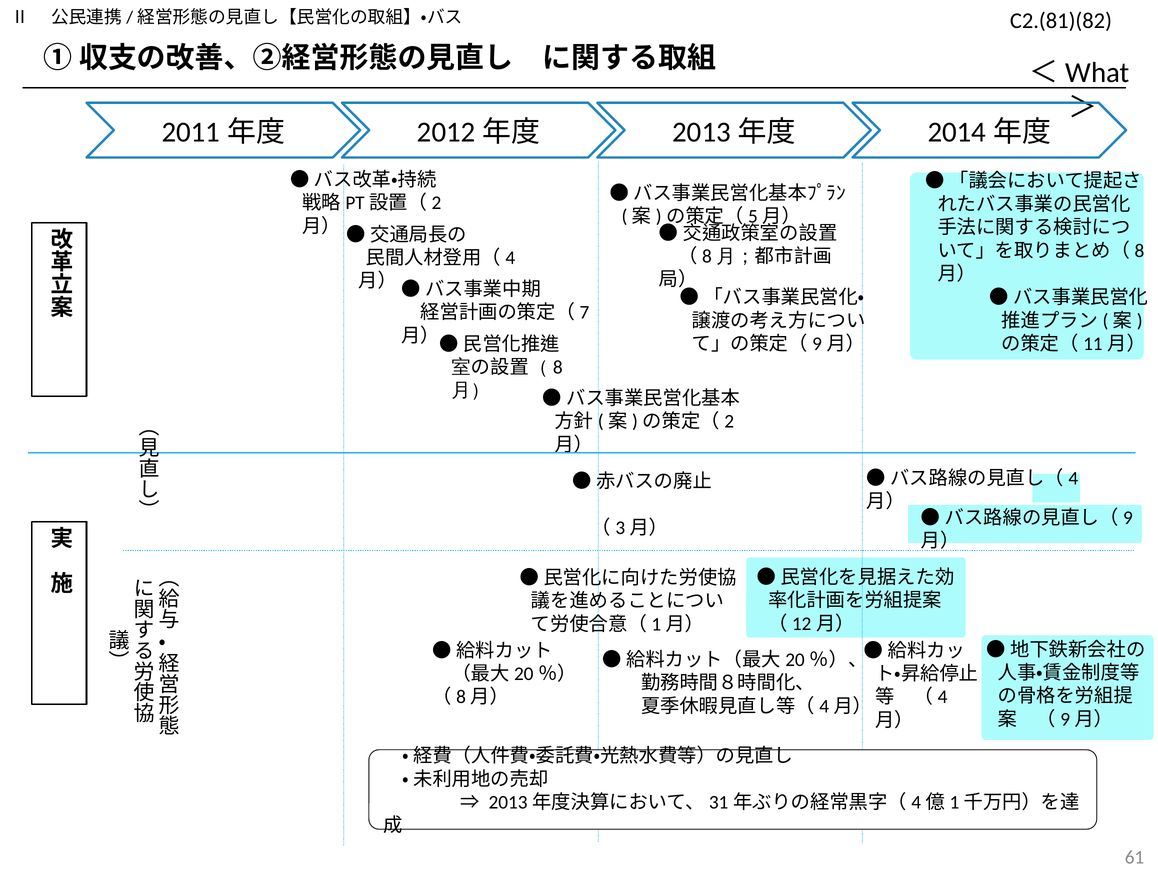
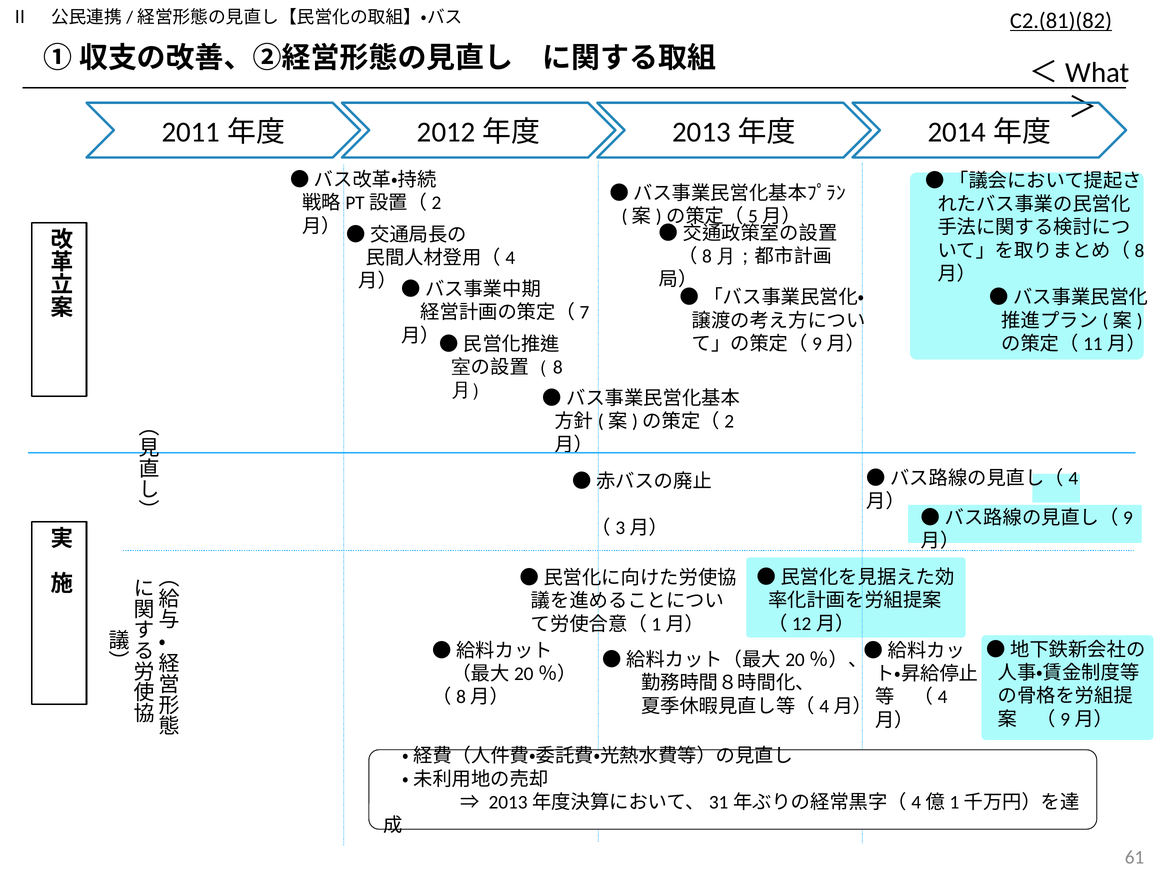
C2.(81)(82 underline: none -> present (1061, 21)
